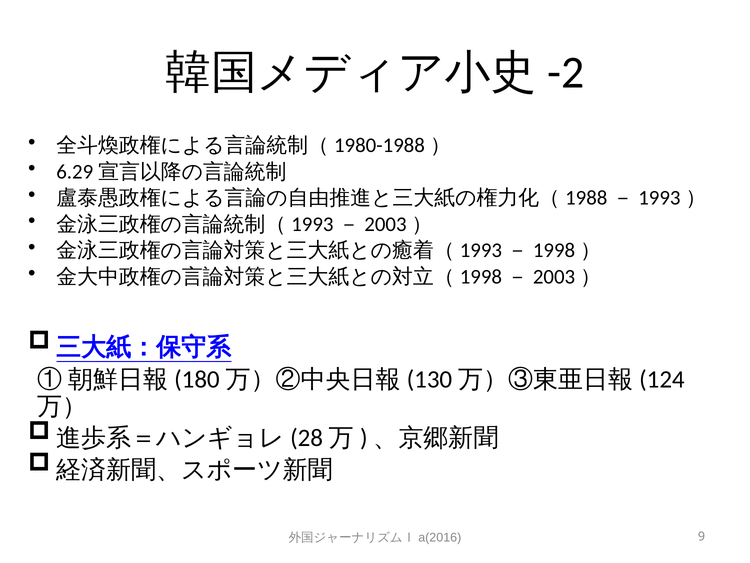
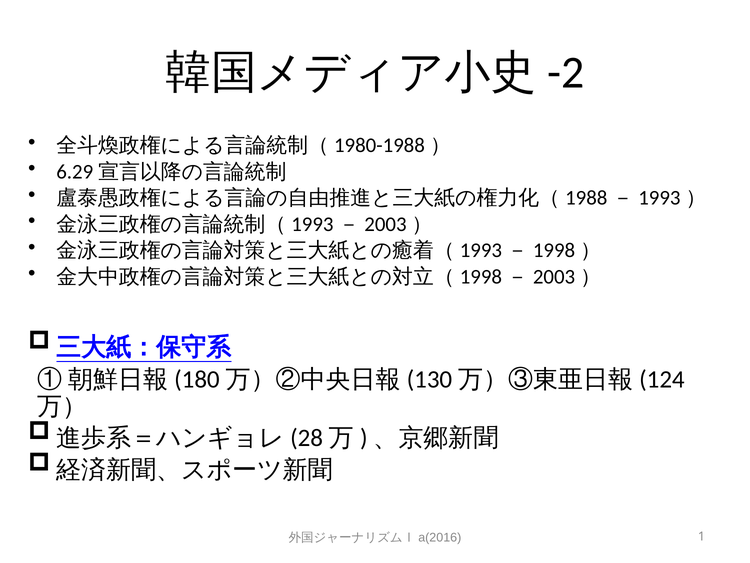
9: 9 -> 1 (701, 536)
